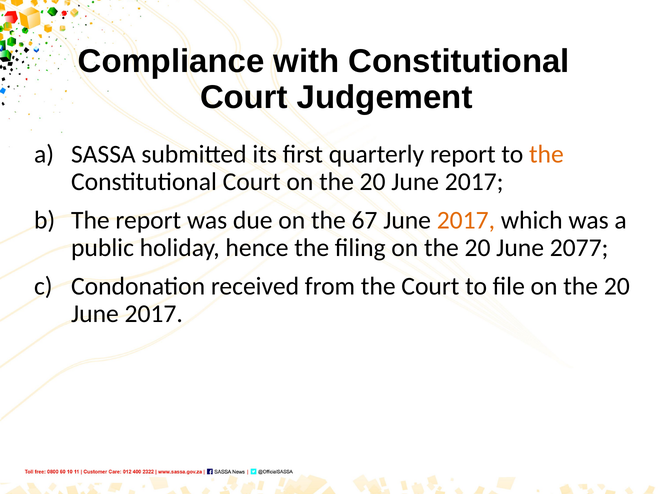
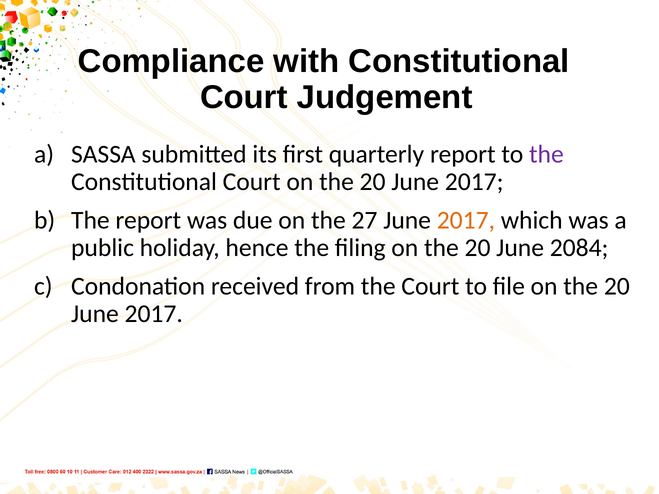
the colour: orange -> purple (546, 154)
67: 67 -> 27 (364, 220)
2077: 2077 -> 2084 (579, 248)
